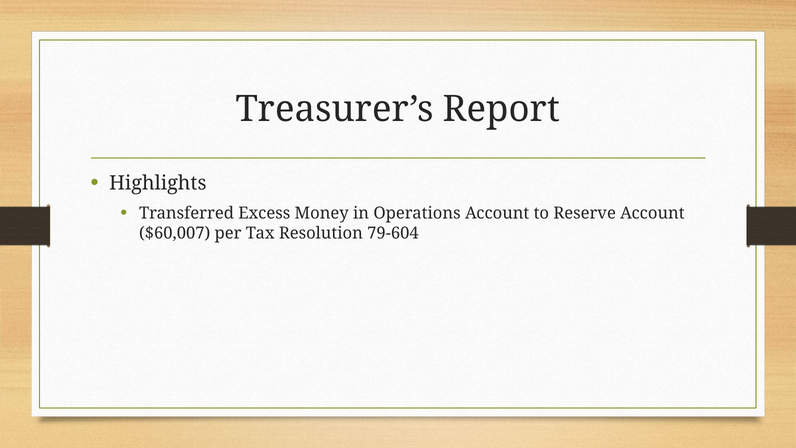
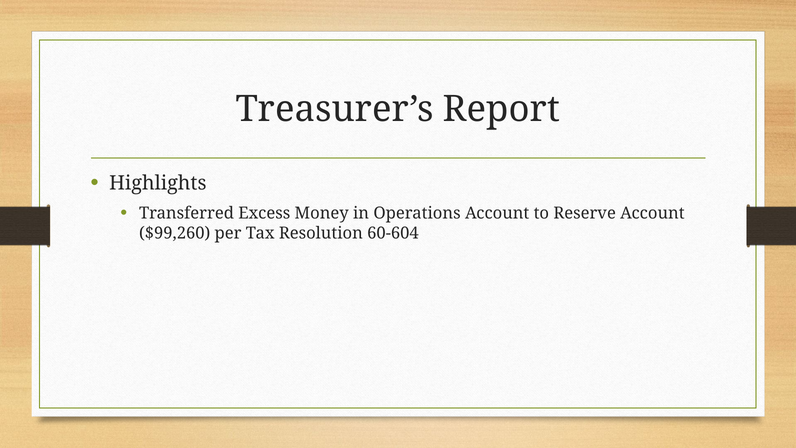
$60,007: $60,007 -> $99,260 (175, 233)
79-604: 79-604 -> 60-604 (393, 233)
